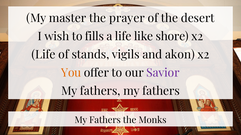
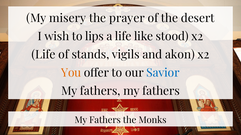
master: master -> misery (68, 18)
fills: fills -> lips (94, 37)
shore: shore -> stood (172, 37)
Savior colour: purple -> blue (163, 73)
